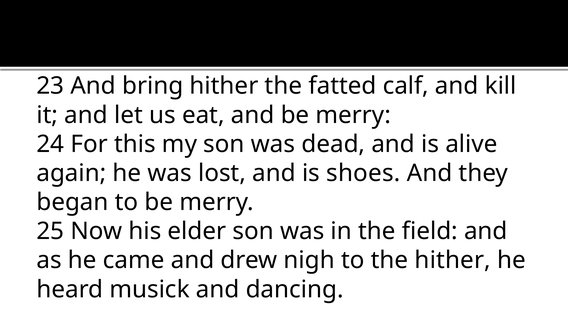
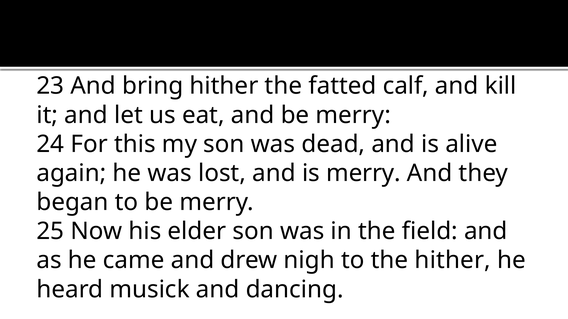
is shoes: shoes -> merry (363, 173)
